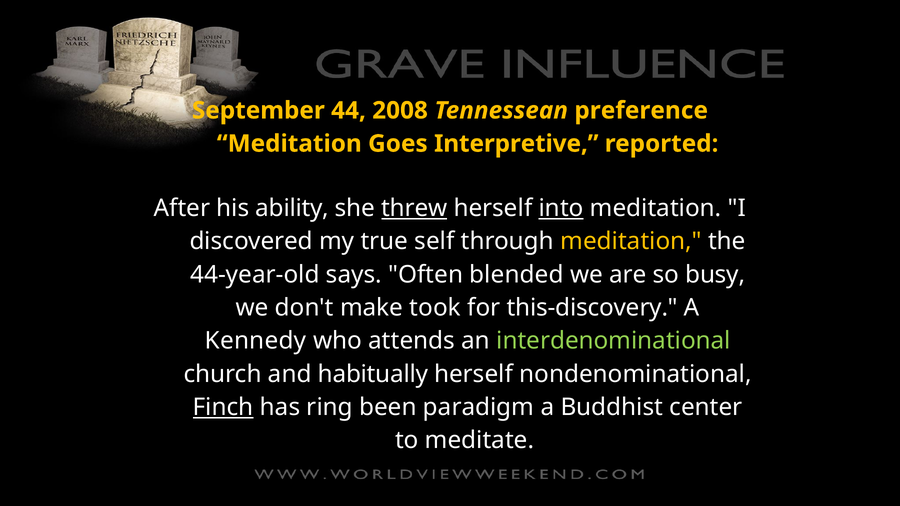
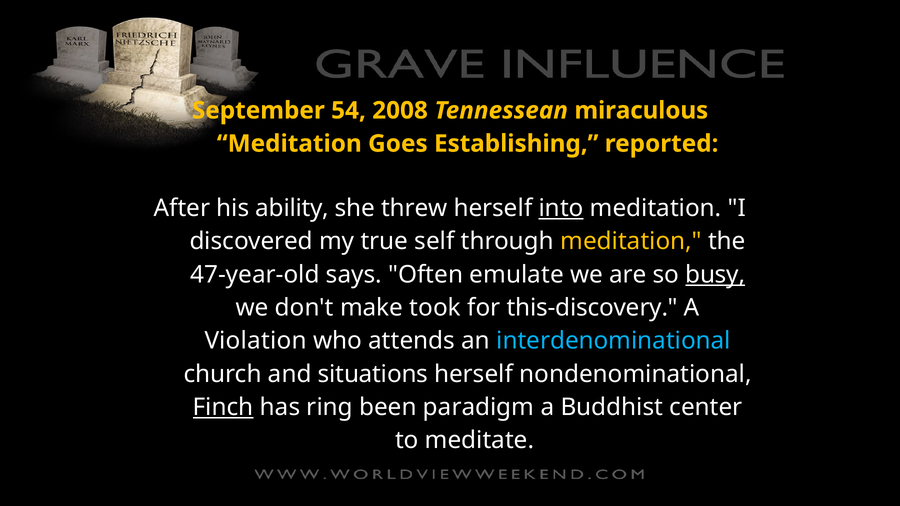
44: 44 -> 54 (348, 111)
preference: preference -> miraculous (641, 111)
Interpretive: Interpretive -> Establishing (516, 144)
threw underline: present -> none (414, 208)
44-year-old: 44-year-old -> 47-year-old (255, 275)
blended: blended -> emulate (517, 275)
busy underline: none -> present (715, 275)
Kennedy: Kennedy -> Violation (256, 341)
interdenominational colour: light green -> light blue (614, 341)
habitually: habitually -> situations (373, 374)
